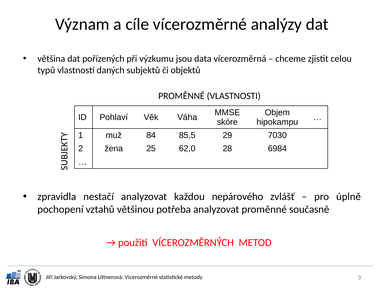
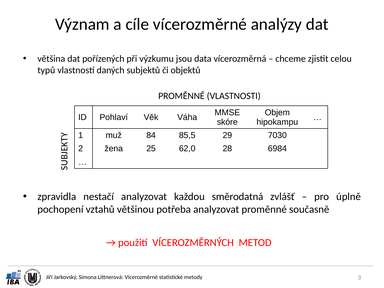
nepárového: nepárového -> směrodatná (238, 197)
